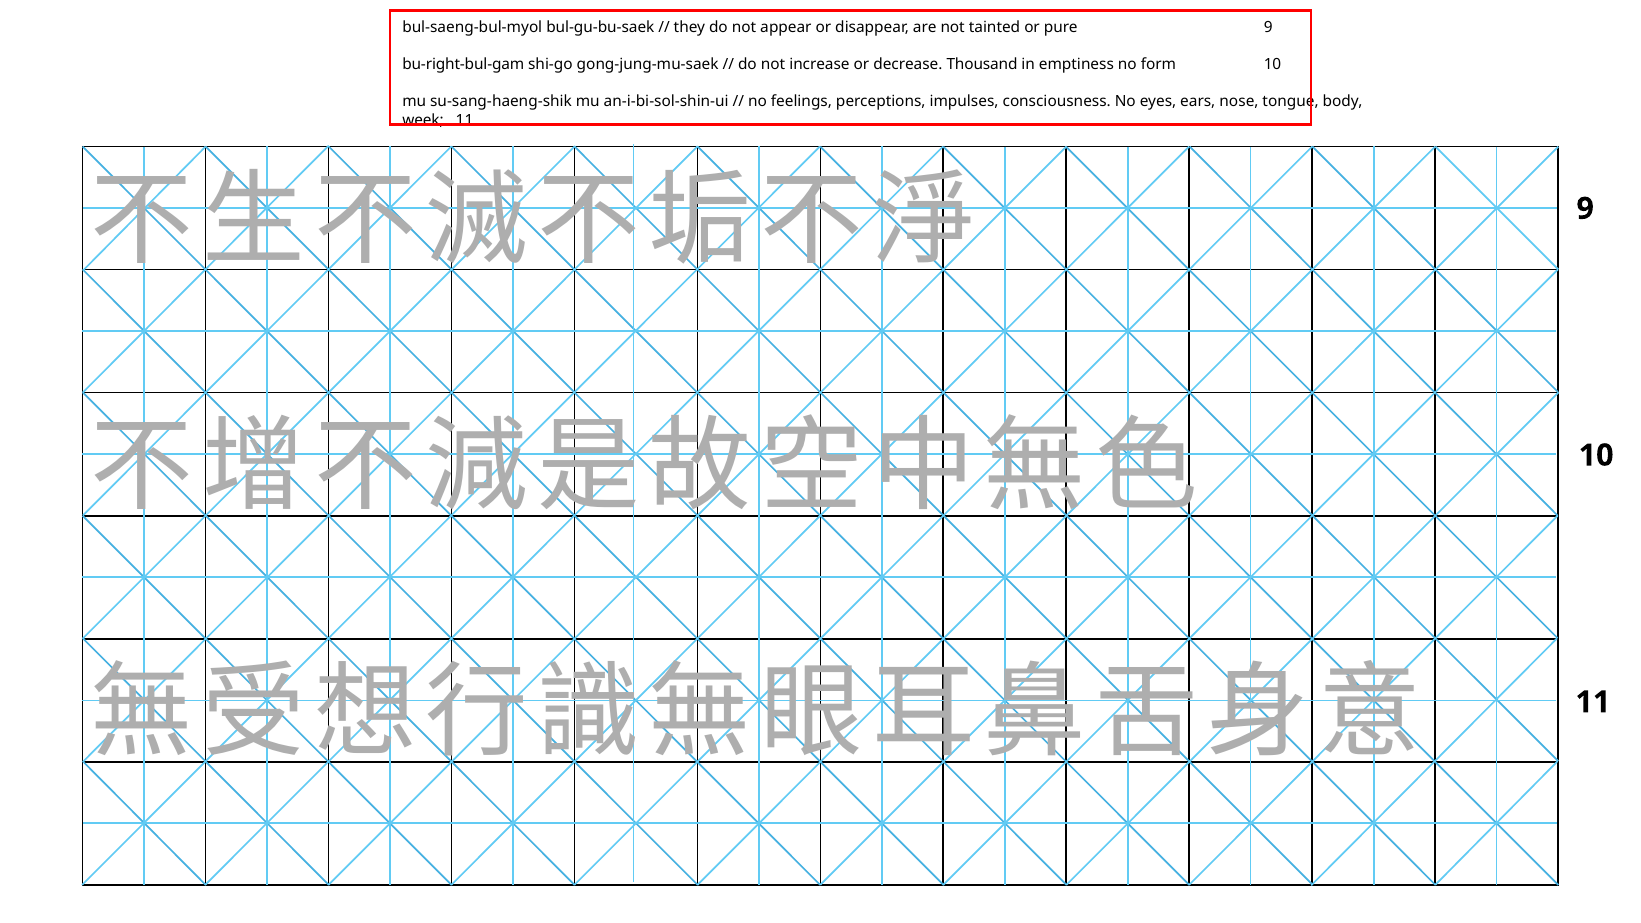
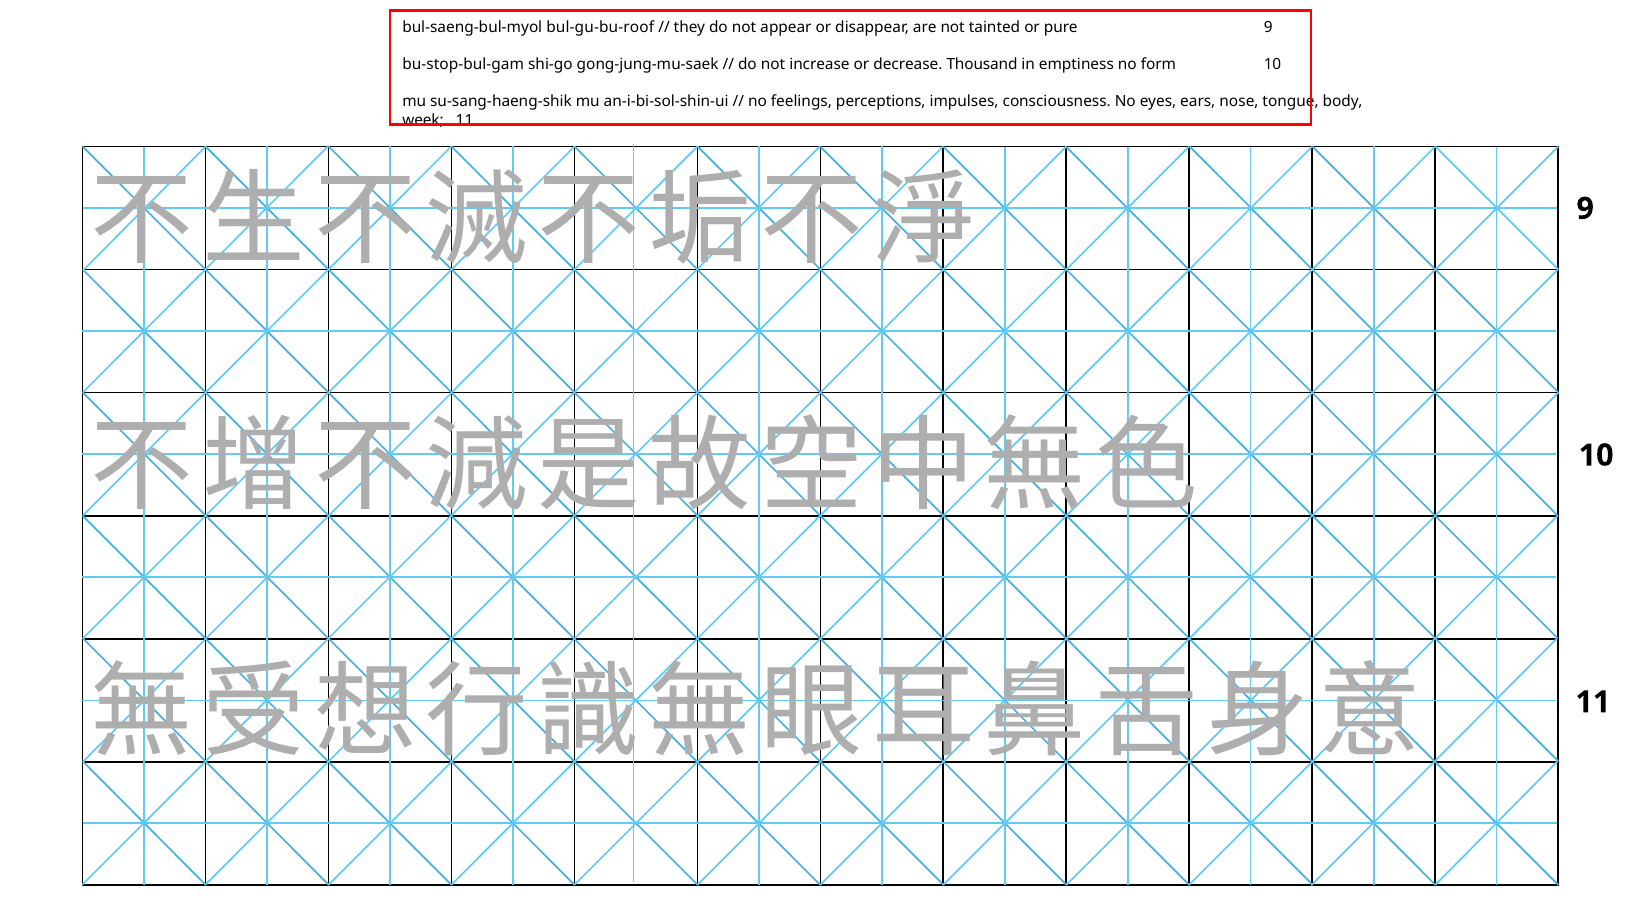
bul-gu-bu-saek: bul-gu-bu-saek -> bul-gu-bu-roof (600, 27)
bu-right-bul-gam: bu-right-bul-gam -> bu-stop-bul-gam (463, 64)
